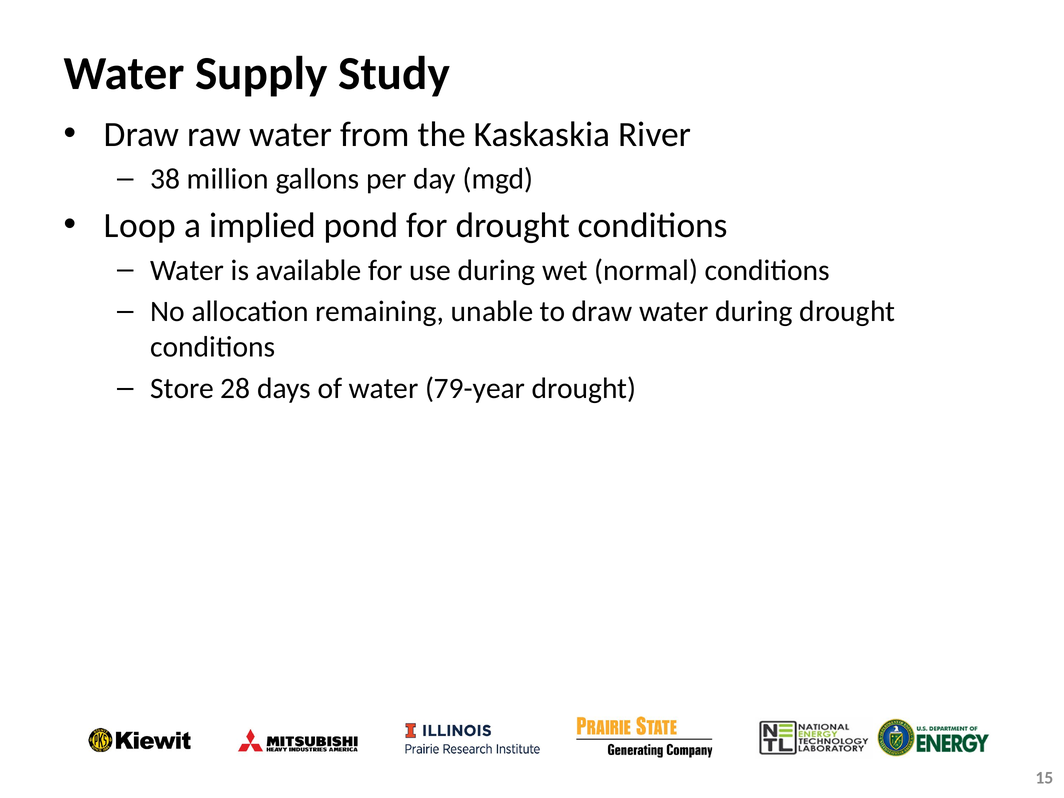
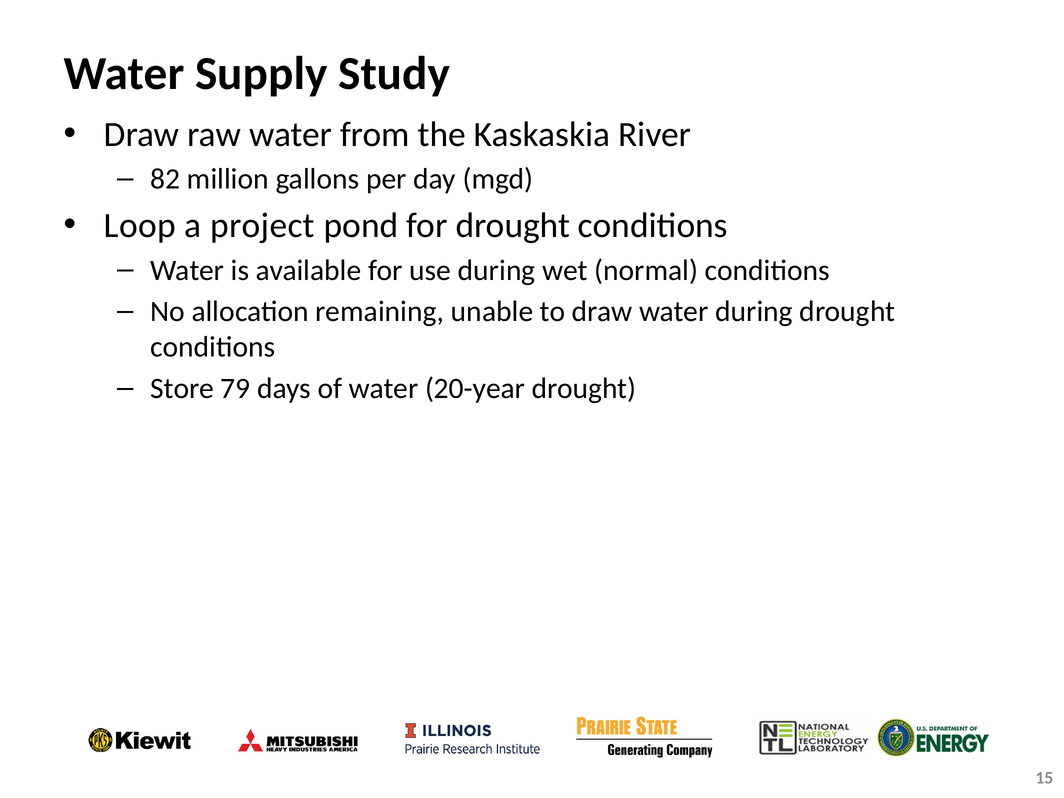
38: 38 -> 82 (165, 179)
implied: implied -> project (262, 226)
28: 28 -> 79 (235, 389)
79-year: 79-year -> 20-year (475, 389)
